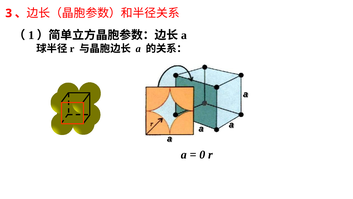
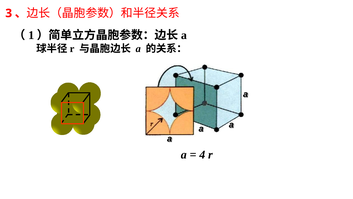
0: 0 -> 4 (202, 154)
